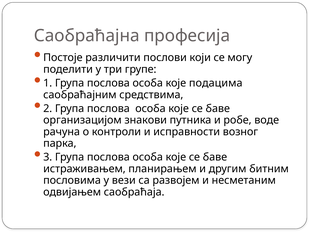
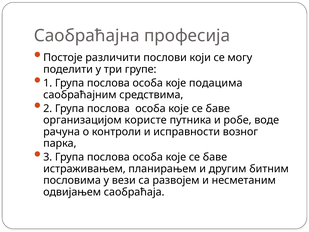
знакови: знакови -> користе (146, 120)
